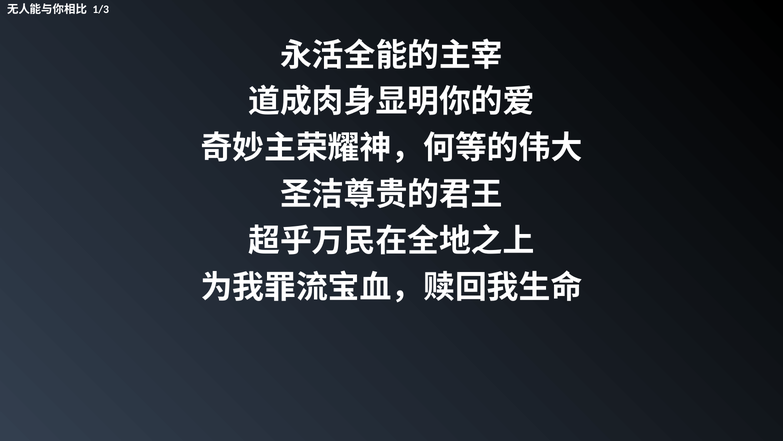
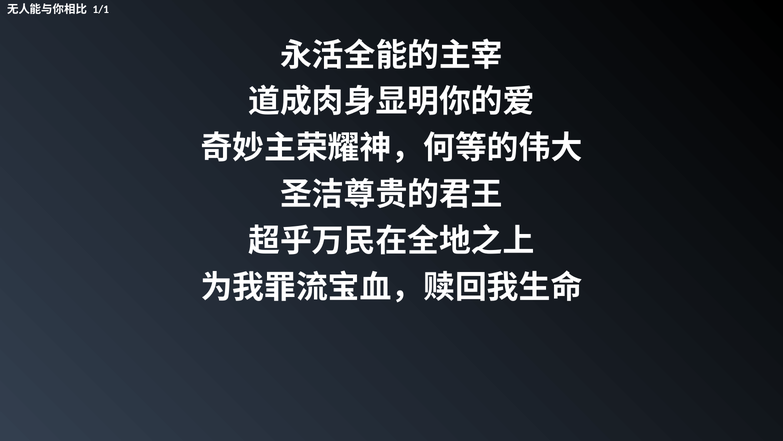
1/3: 1/3 -> 1/1 (101, 10)
